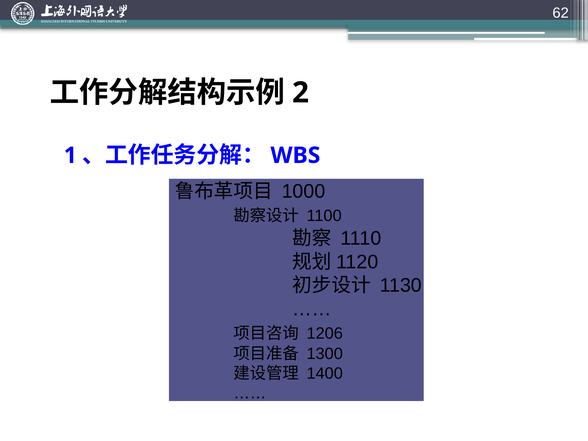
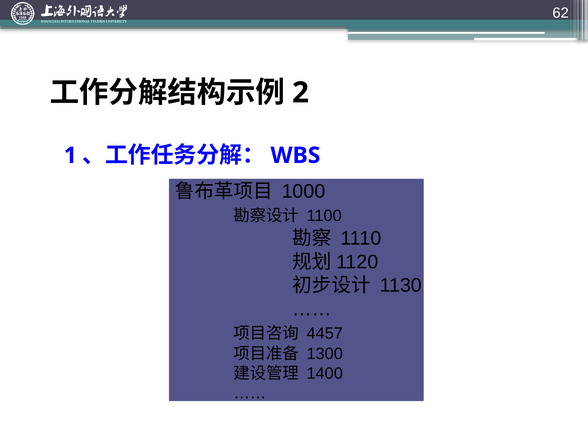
1206: 1206 -> 4457 (325, 334)
